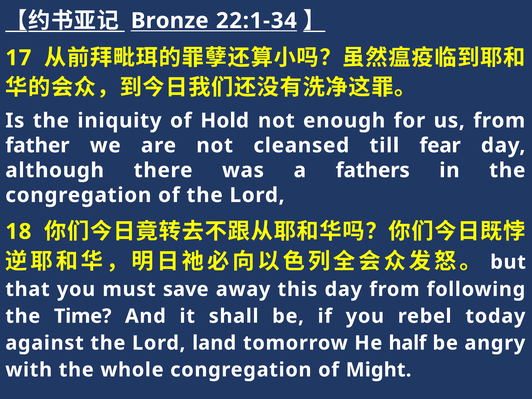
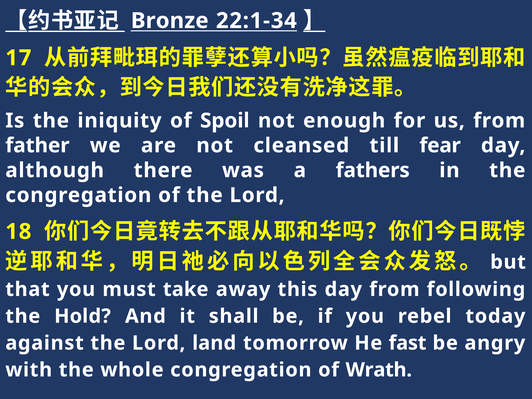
Hold: Hold -> Spoil (225, 121)
save: save -> take (186, 289)
Time: Time -> Hold (83, 316)
half: half -> fast (408, 343)
Might: Might -> Wrath (379, 370)
